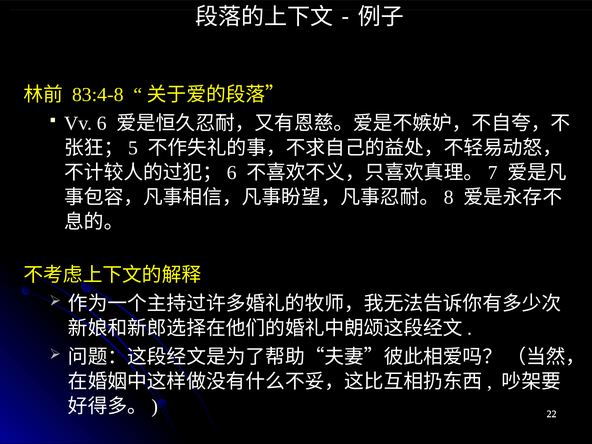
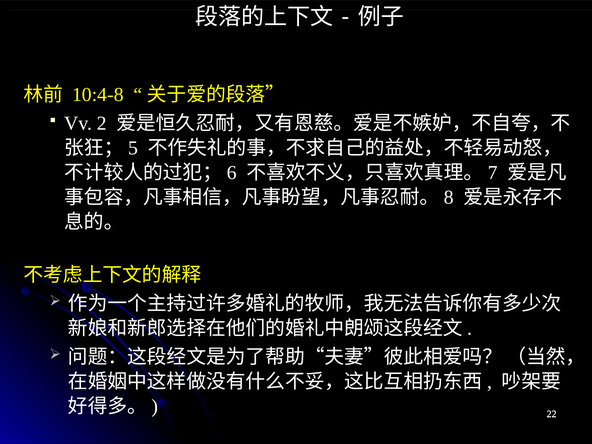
83:4-8: 83:4-8 -> 10:4-8 (98, 95)
6: 6 -> 2 (102, 123)
